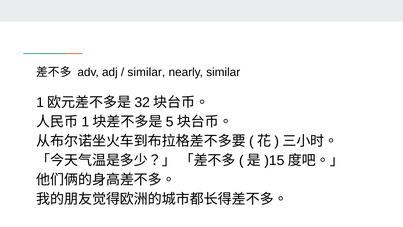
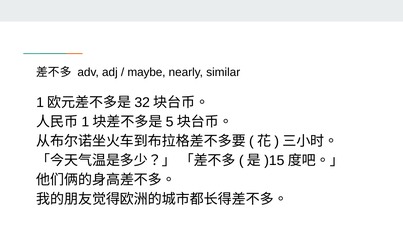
similar: similar -> maybe (146, 72)
